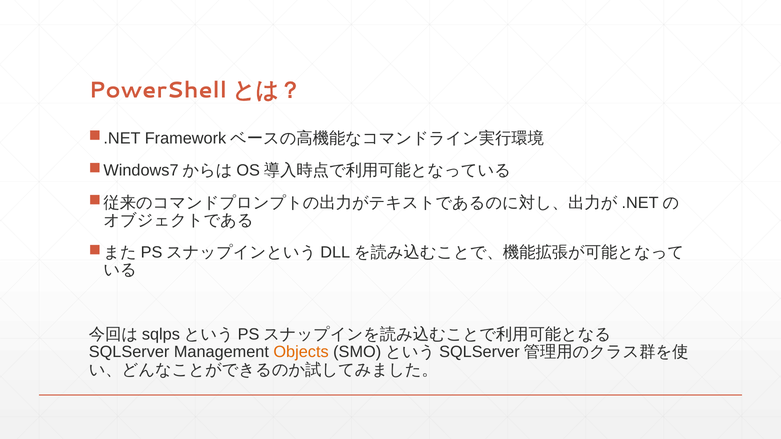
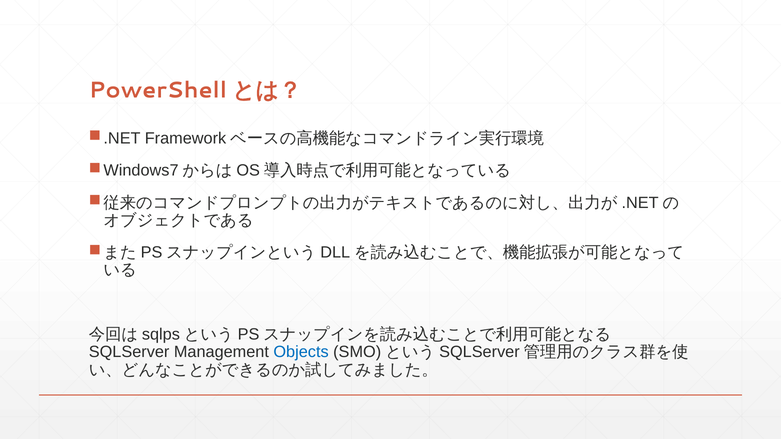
Objects colour: orange -> blue (301, 352)
